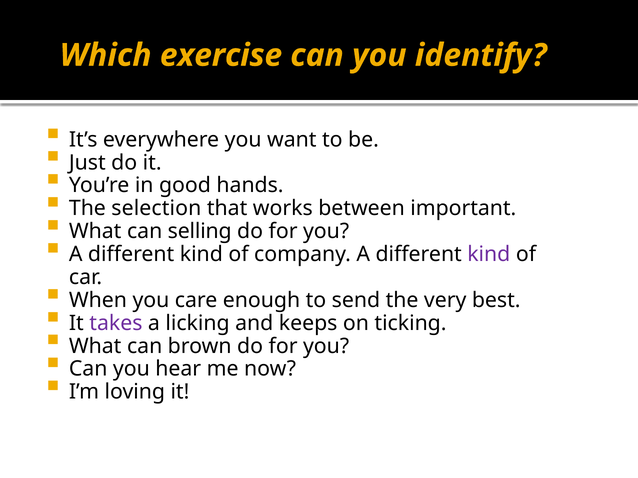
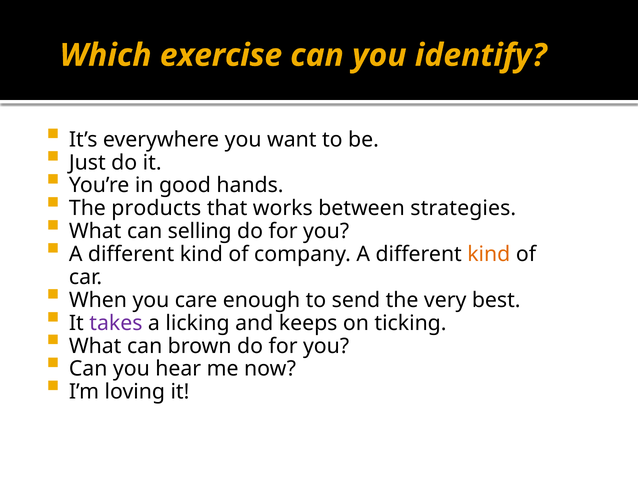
selection: selection -> products (156, 209)
important: important -> strategies (463, 209)
kind colour: purple -> orange (489, 255)
